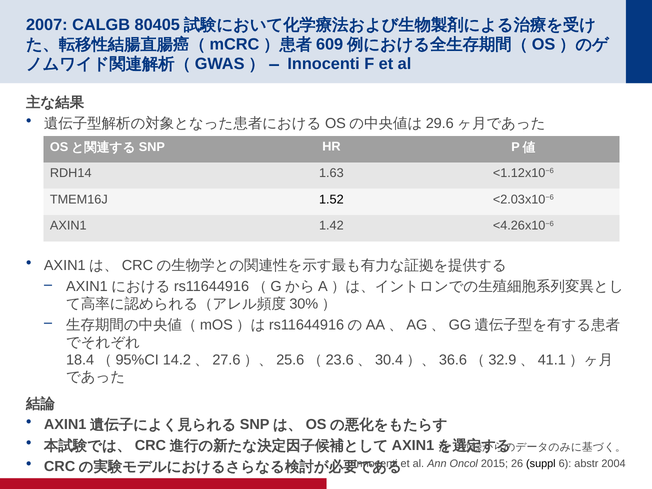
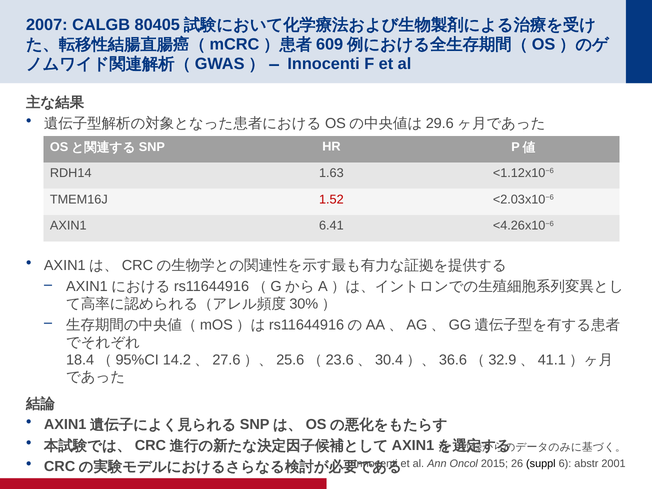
1.52 colour: black -> red (331, 199)
1.42: 1.42 -> 6.41 (331, 226)
2004: 2004 -> 2001 (614, 464)
